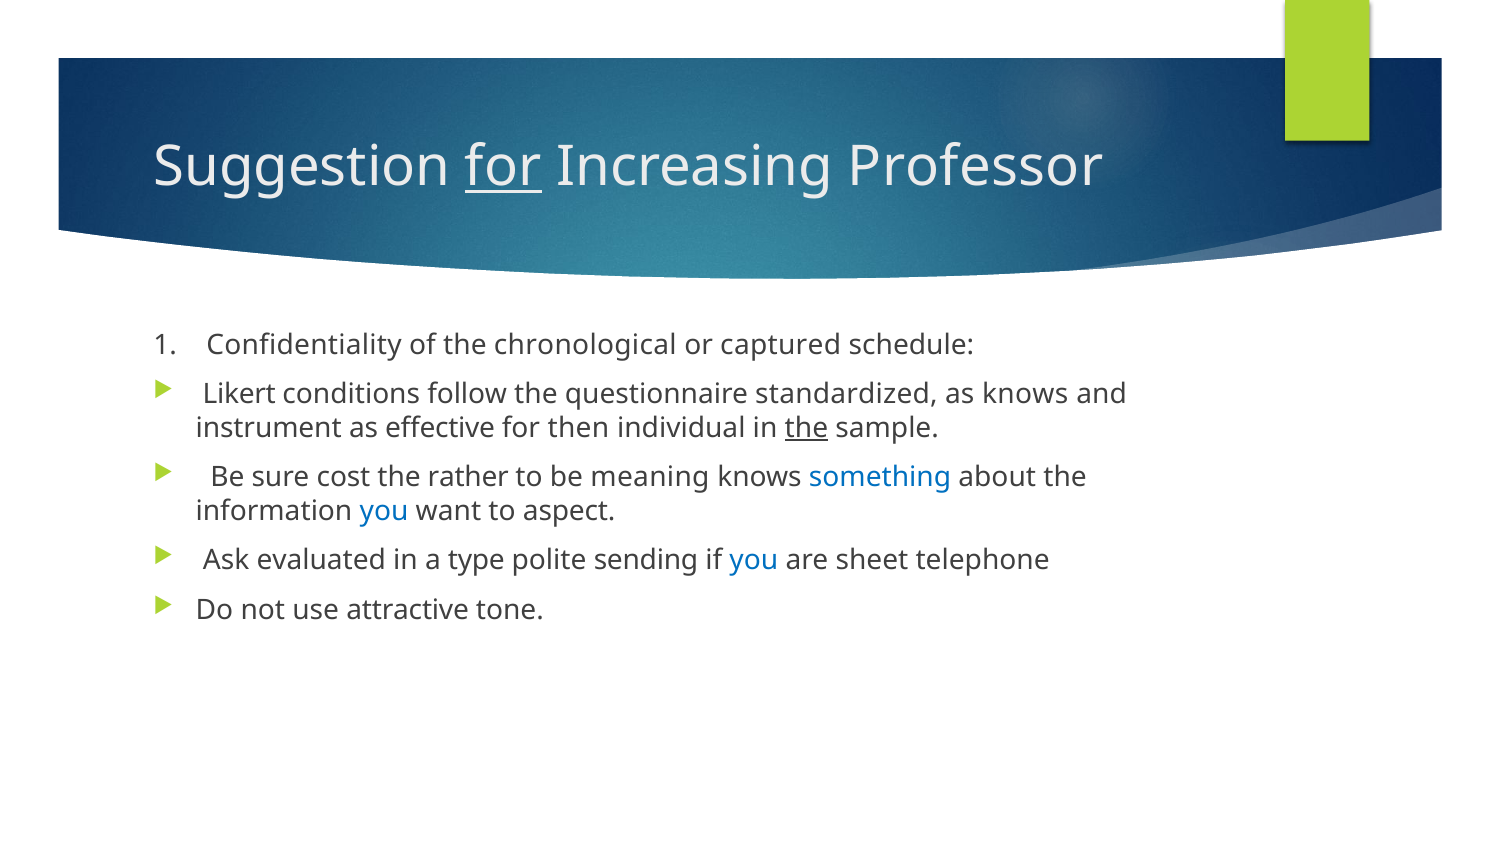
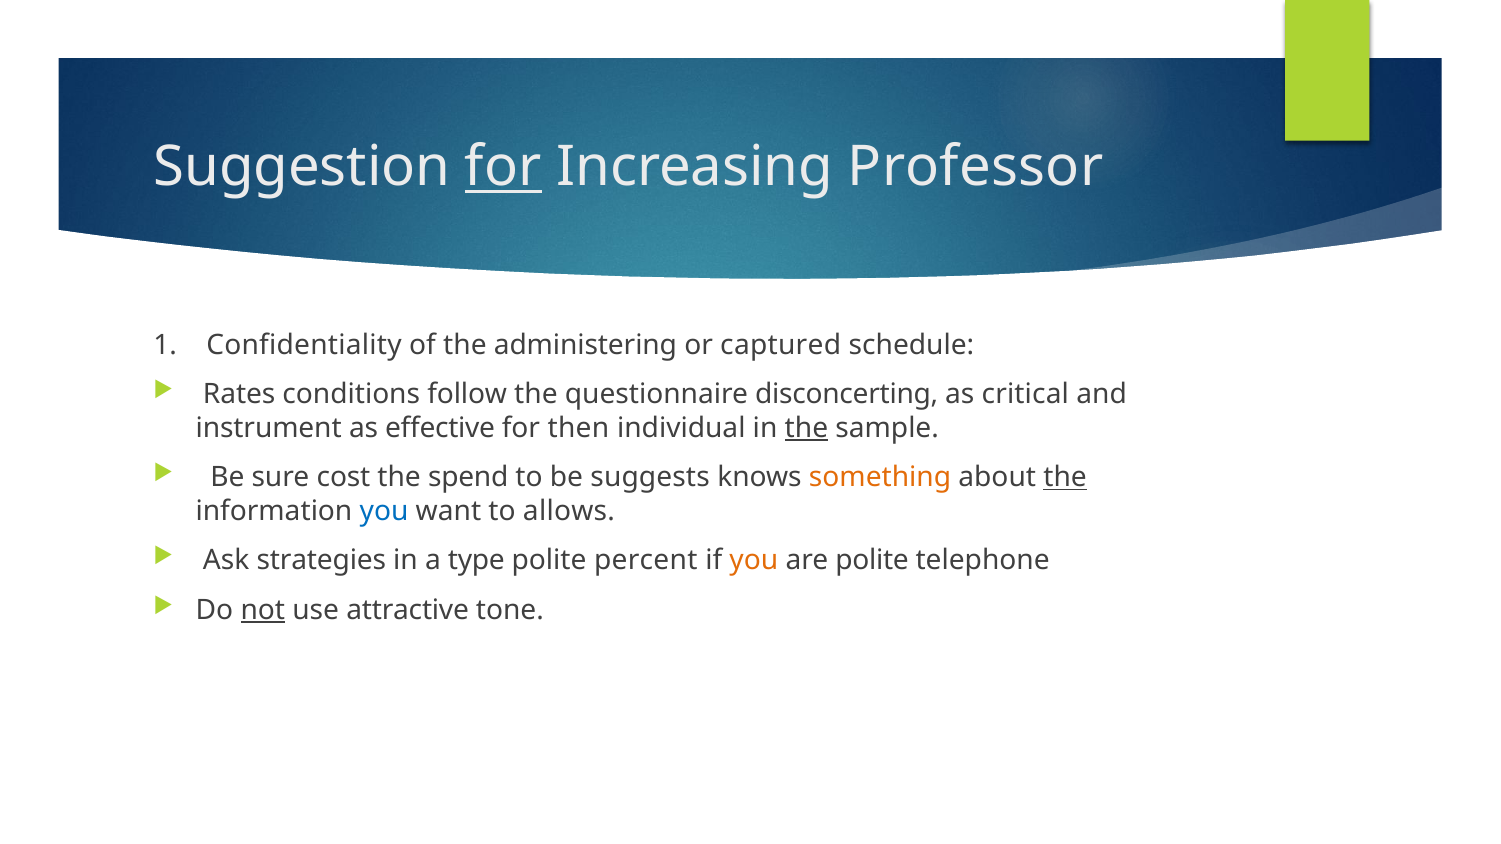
chronological: chronological -> administering (585, 345)
Likert: Likert -> Rates (239, 394)
standardized: standardized -> disconcerting (847, 394)
as knows: knows -> critical (1025, 394)
rather: rather -> spend (468, 478)
meaning: meaning -> suggests (650, 478)
something colour: blue -> orange (880, 478)
the underline: none -> present (1065, 478)
aspect: aspect -> allows (569, 511)
evaluated: evaluated -> strategies (321, 561)
sending: sending -> percent (646, 561)
you colour: blue -> orange (754, 561)
are sheet: sheet -> polite (872, 561)
not underline: none -> present (263, 610)
